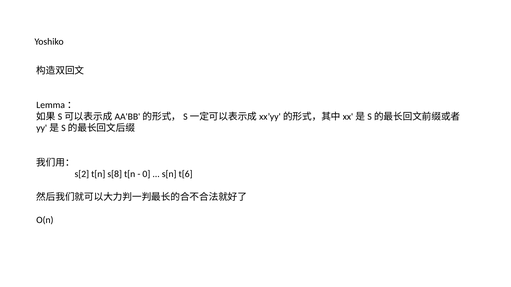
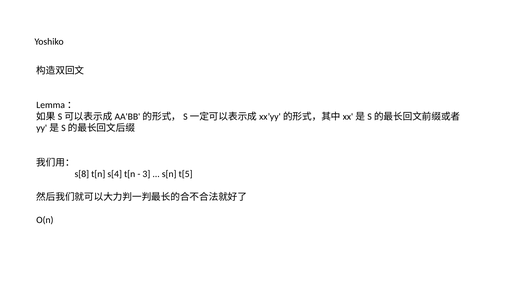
s[2: s[2 -> s[8 (82, 174)
s[8: s[8 -> s[4 (115, 174)
0: 0 -> 3 (146, 174)
t[6: t[6 -> t[5 (186, 174)
